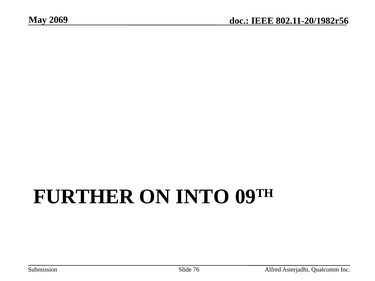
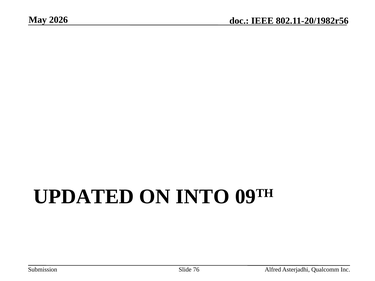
2069: 2069 -> 2026 (59, 20)
FURTHER: FURTHER -> UPDATED (84, 197)
